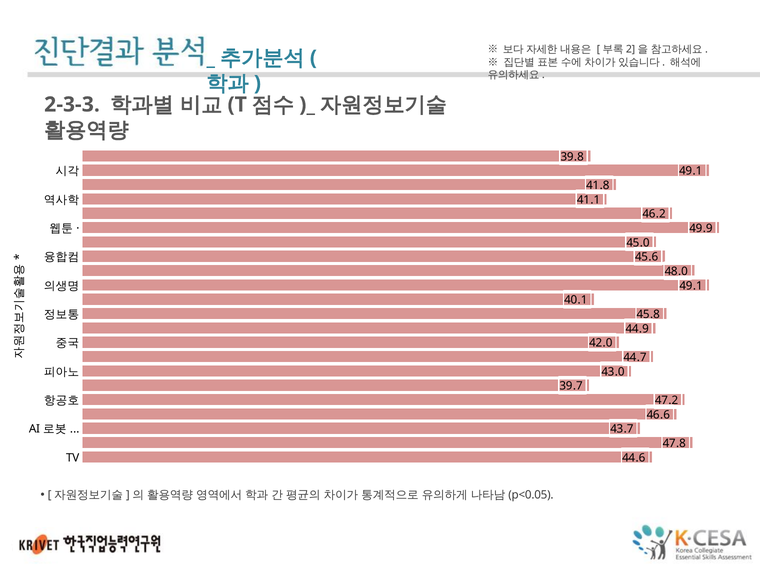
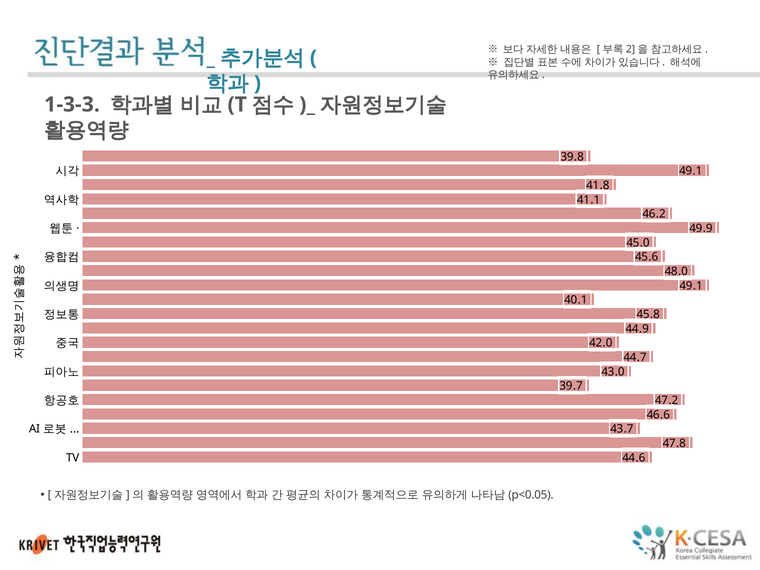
2-3-3: 2-3-3 -> 1-3-3 (72, 105)
